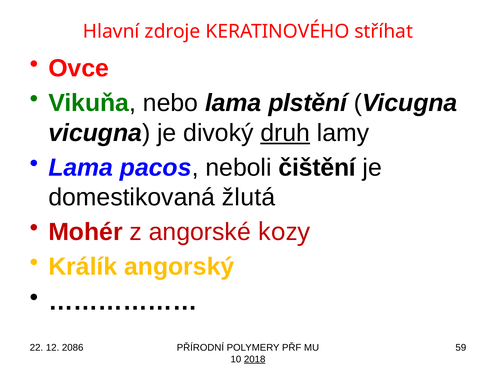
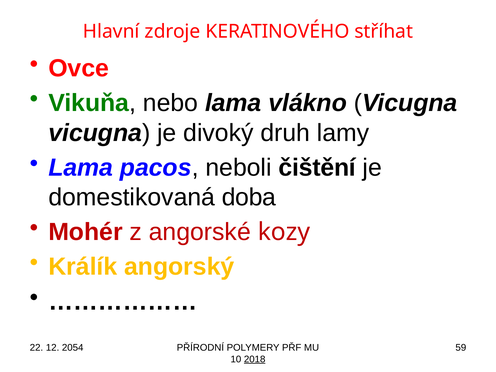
plstění: plstění -> vlákno (308, 103)
druh underline: present -> none (285, 133)
žlutá: žlutá -> doba (249, 197)
2086: 2086 -> 2054 (73, 348)
